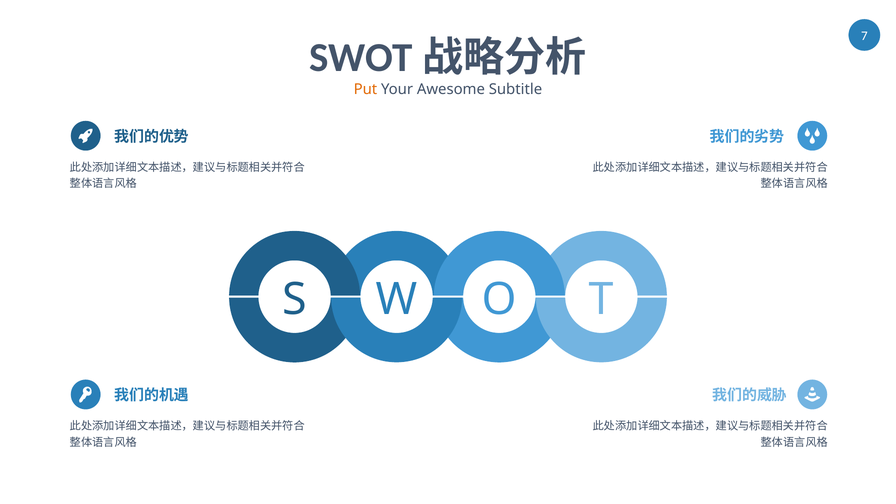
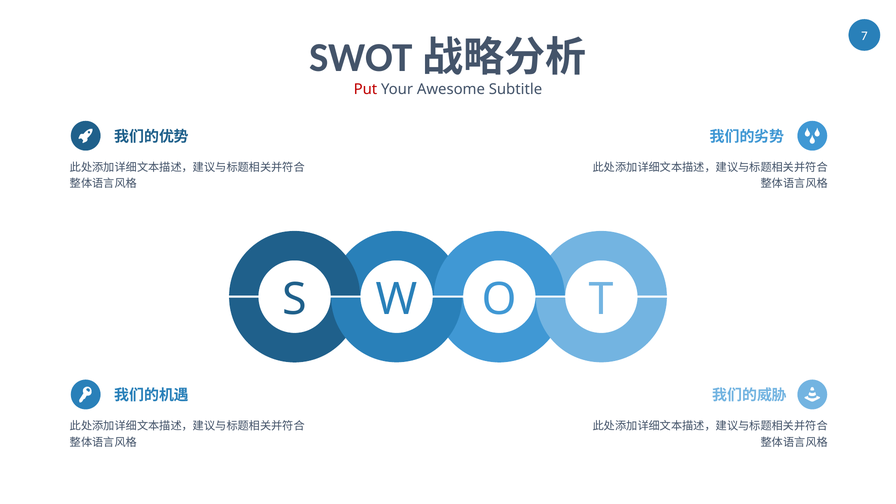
Put colour: orange -> red (365, 89)
